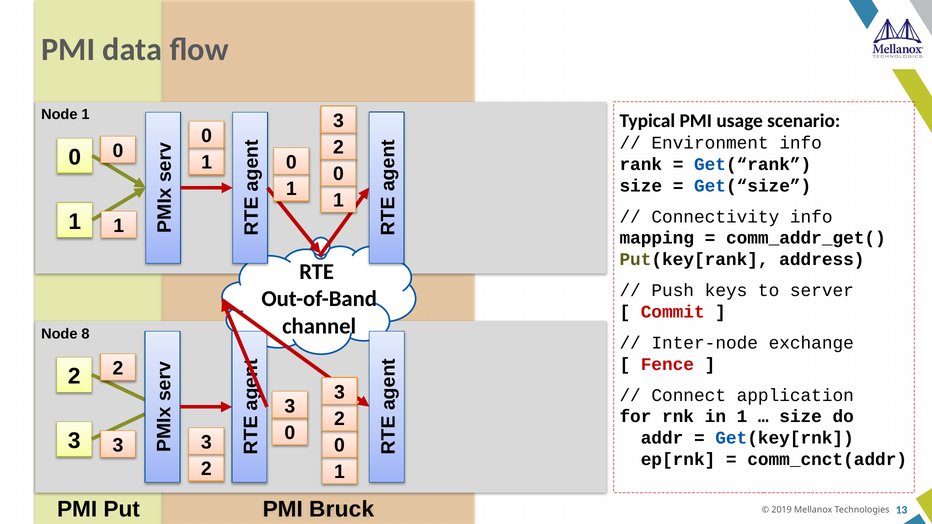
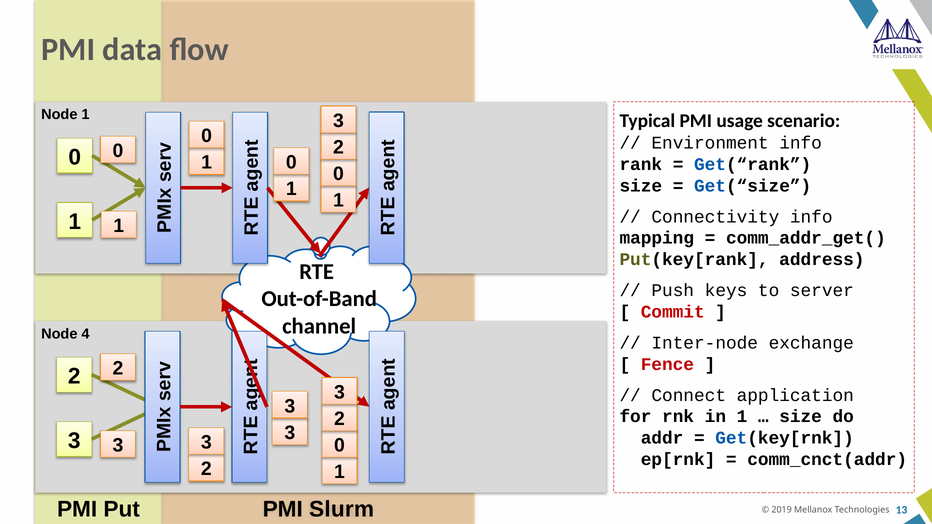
8: 8 -> 4 (86, 334)
0: 0 -> 3 (290, 433)
Bruck: Bruck -> Slurm (342, 509)
